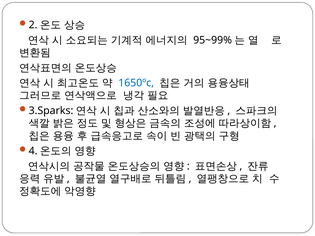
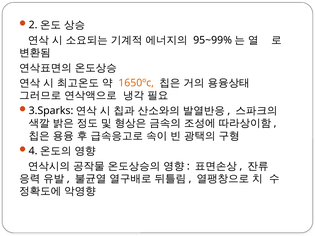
1650ºc colour: blue -> orange (136, 83)
